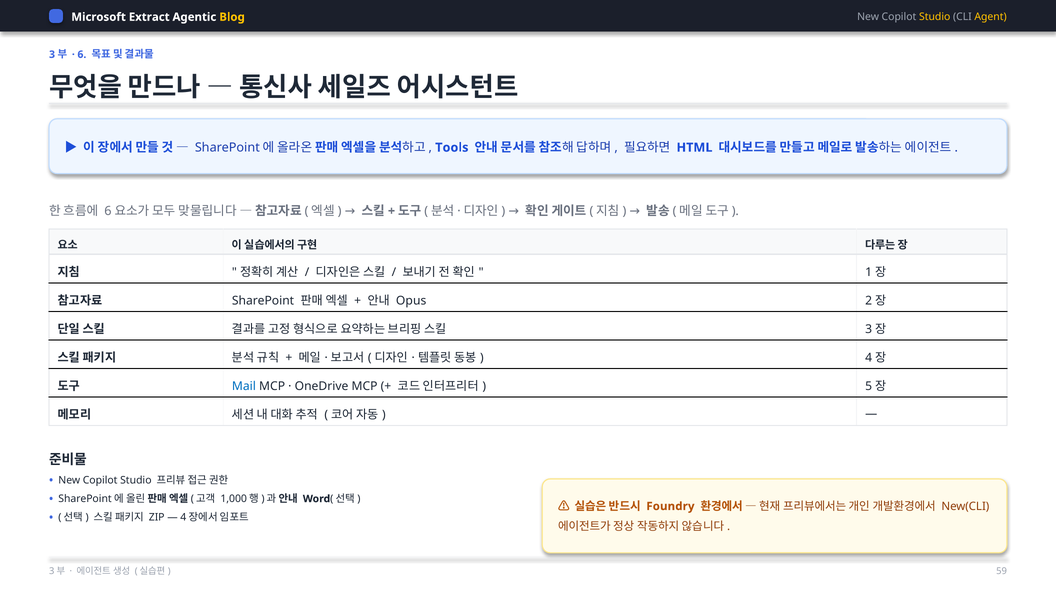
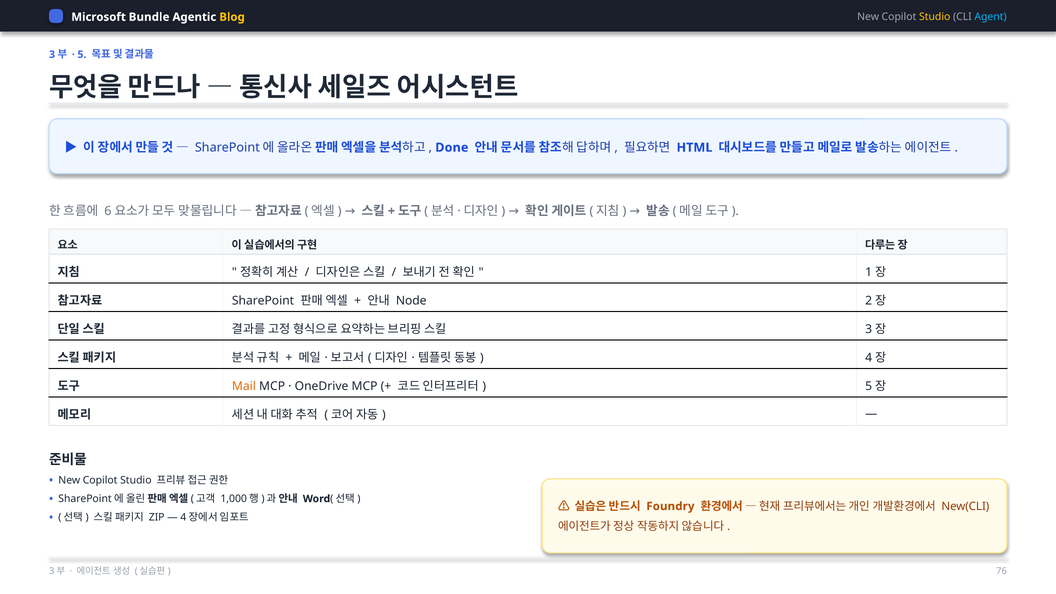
Extract: Extract -> Bundle (149, 17)
Agent colour: yellow -> light blue (991, 17)
6: 6 -> 5 (82, 54)
Tools: Tools -> Done (452, 148)
Opus: Opus -> Node (411, 301)
Mail colour: blue -> orange (244, 386)
59: 59 -> 76 (1002, 571)
